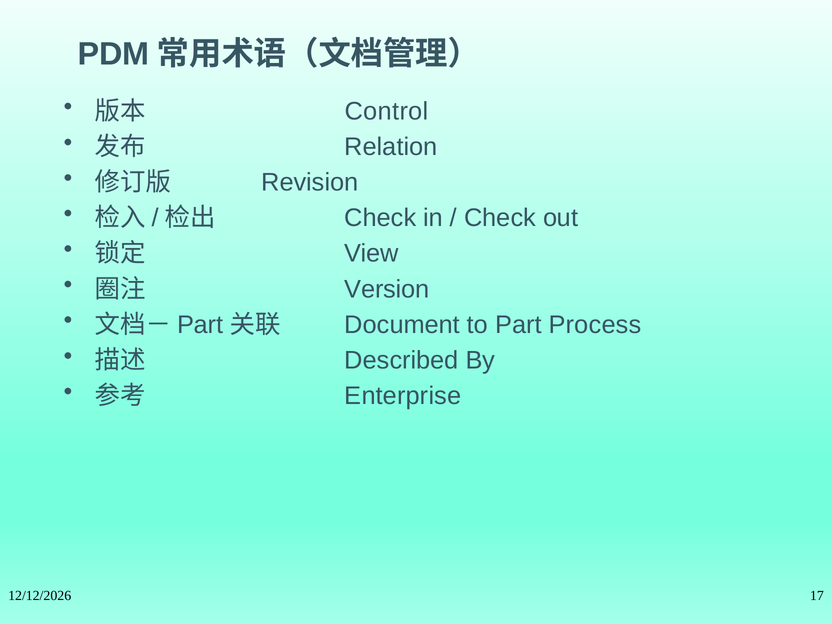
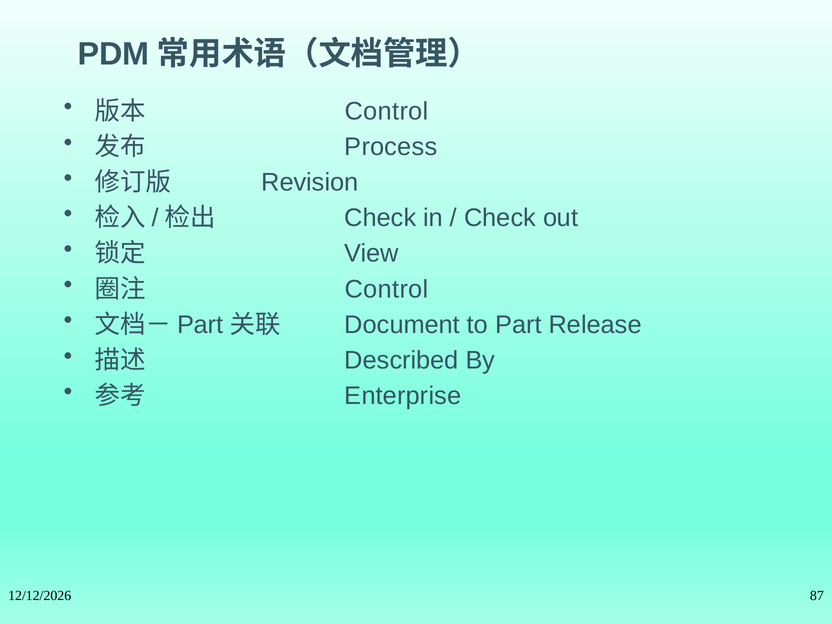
Relation: Relation -> Process (391, 147)
Version: Version -> Control (387, 289)
Process: Process -> Release (595, 325)
17: 17 -> 87 (817, 596)
